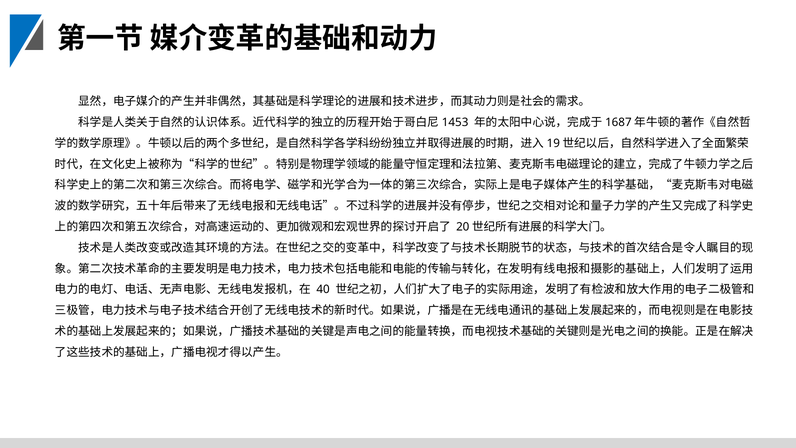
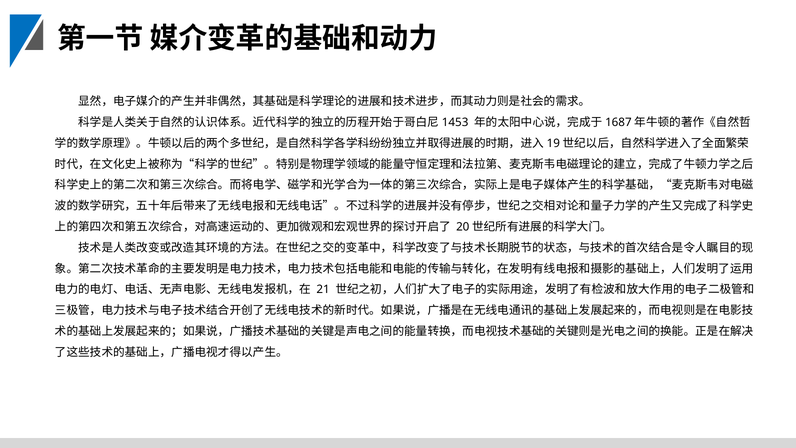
40: 40 -> 21 (323, 289)
